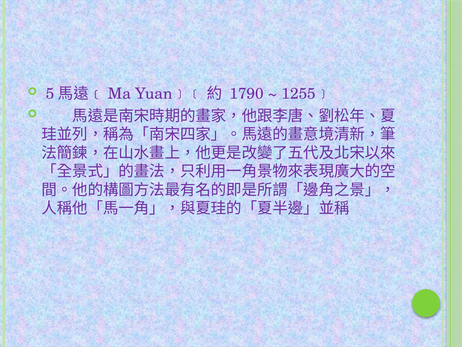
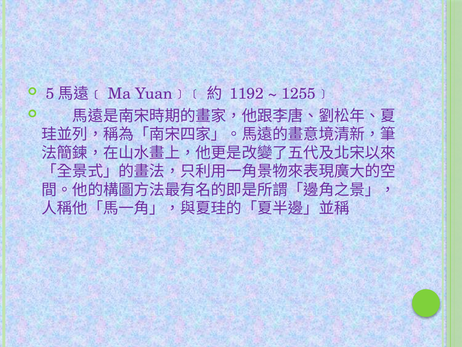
1790: 1790 -> 1192 (247, 93)
